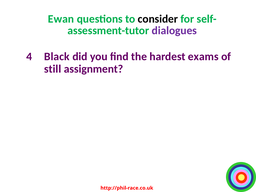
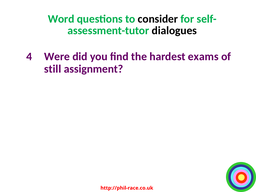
Ewan: Ewan -> Word (61, 19)
dialogues colour: purple -> black (174, 31)
Black: Black -> Were (57, 57)
